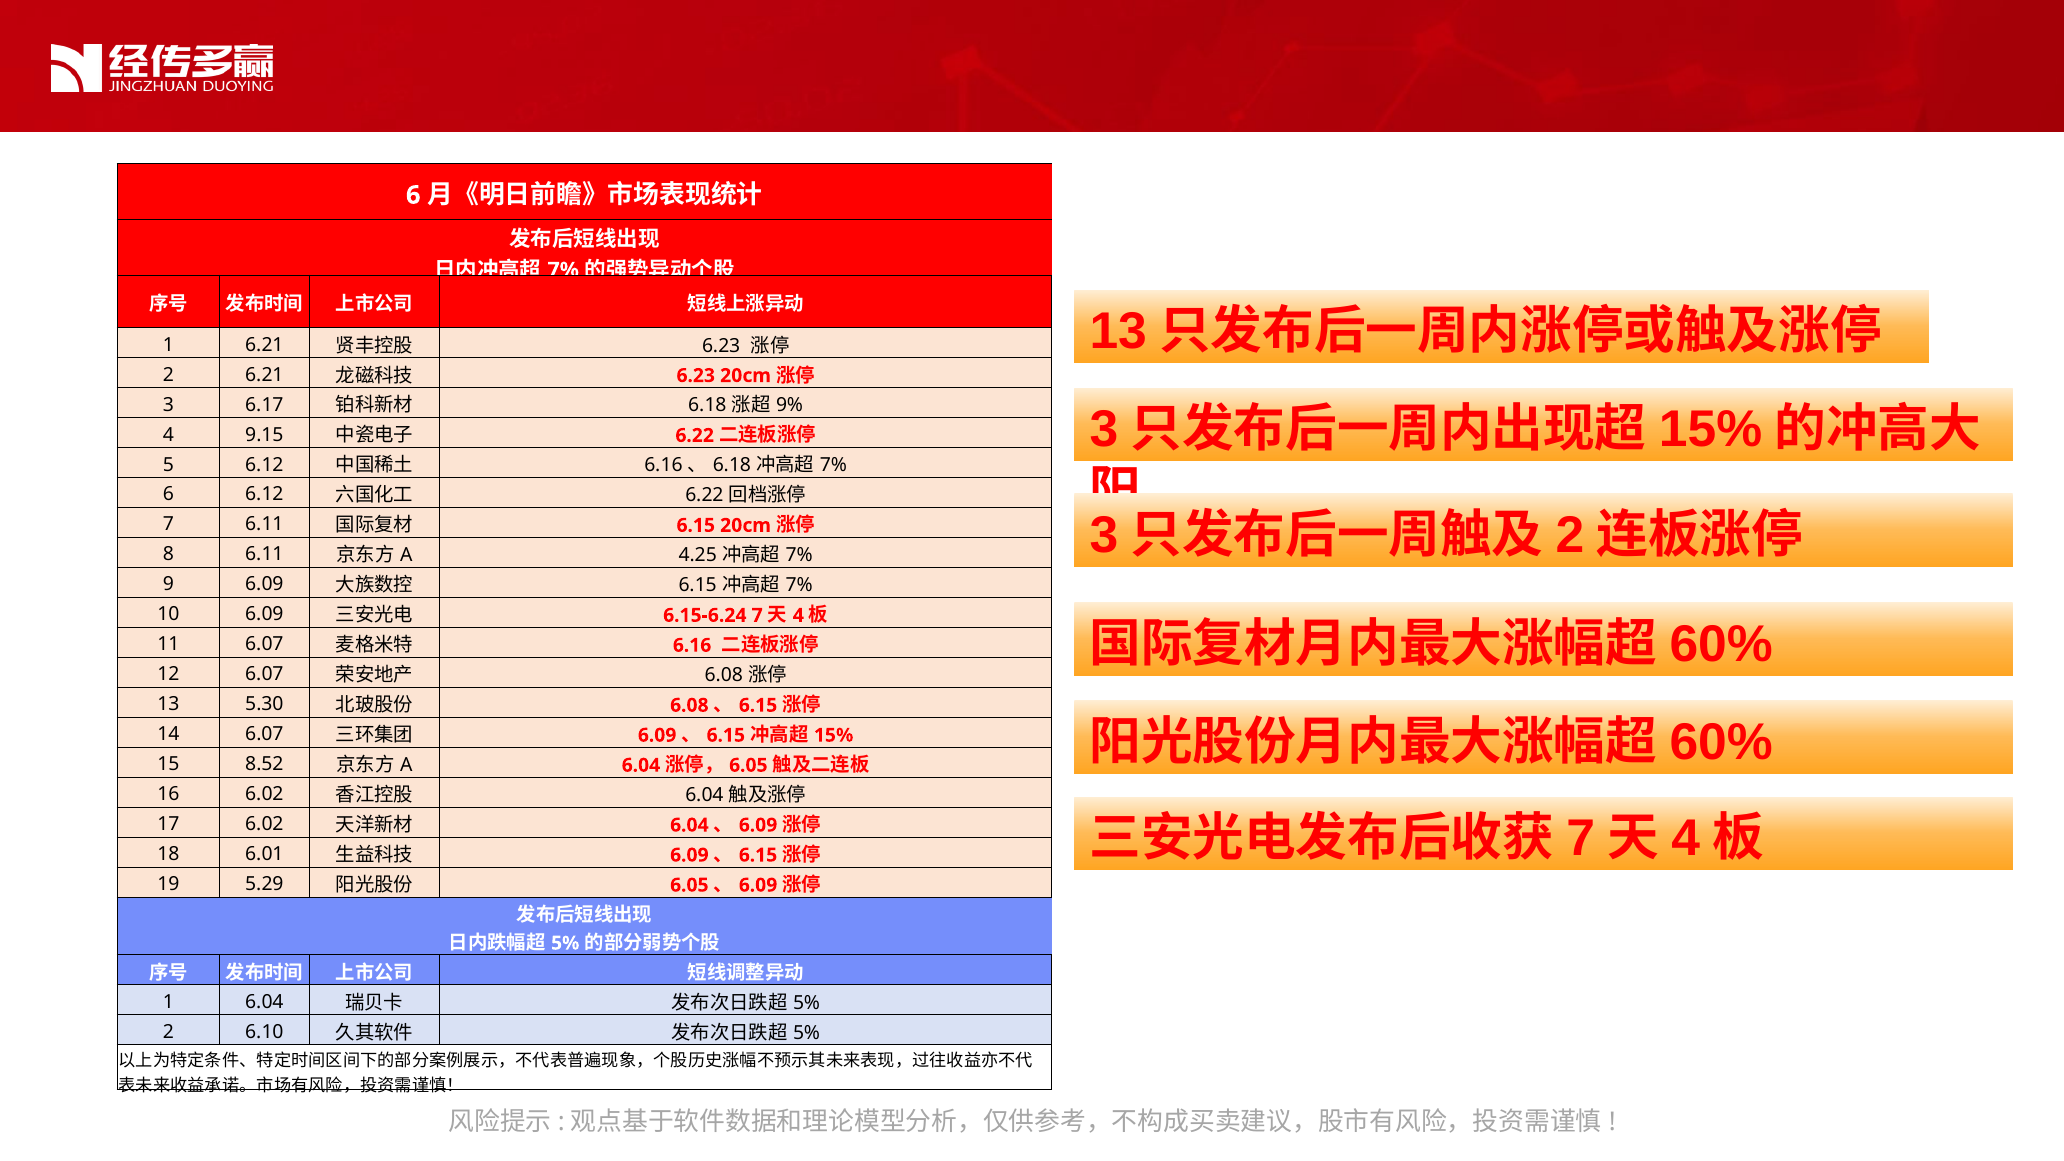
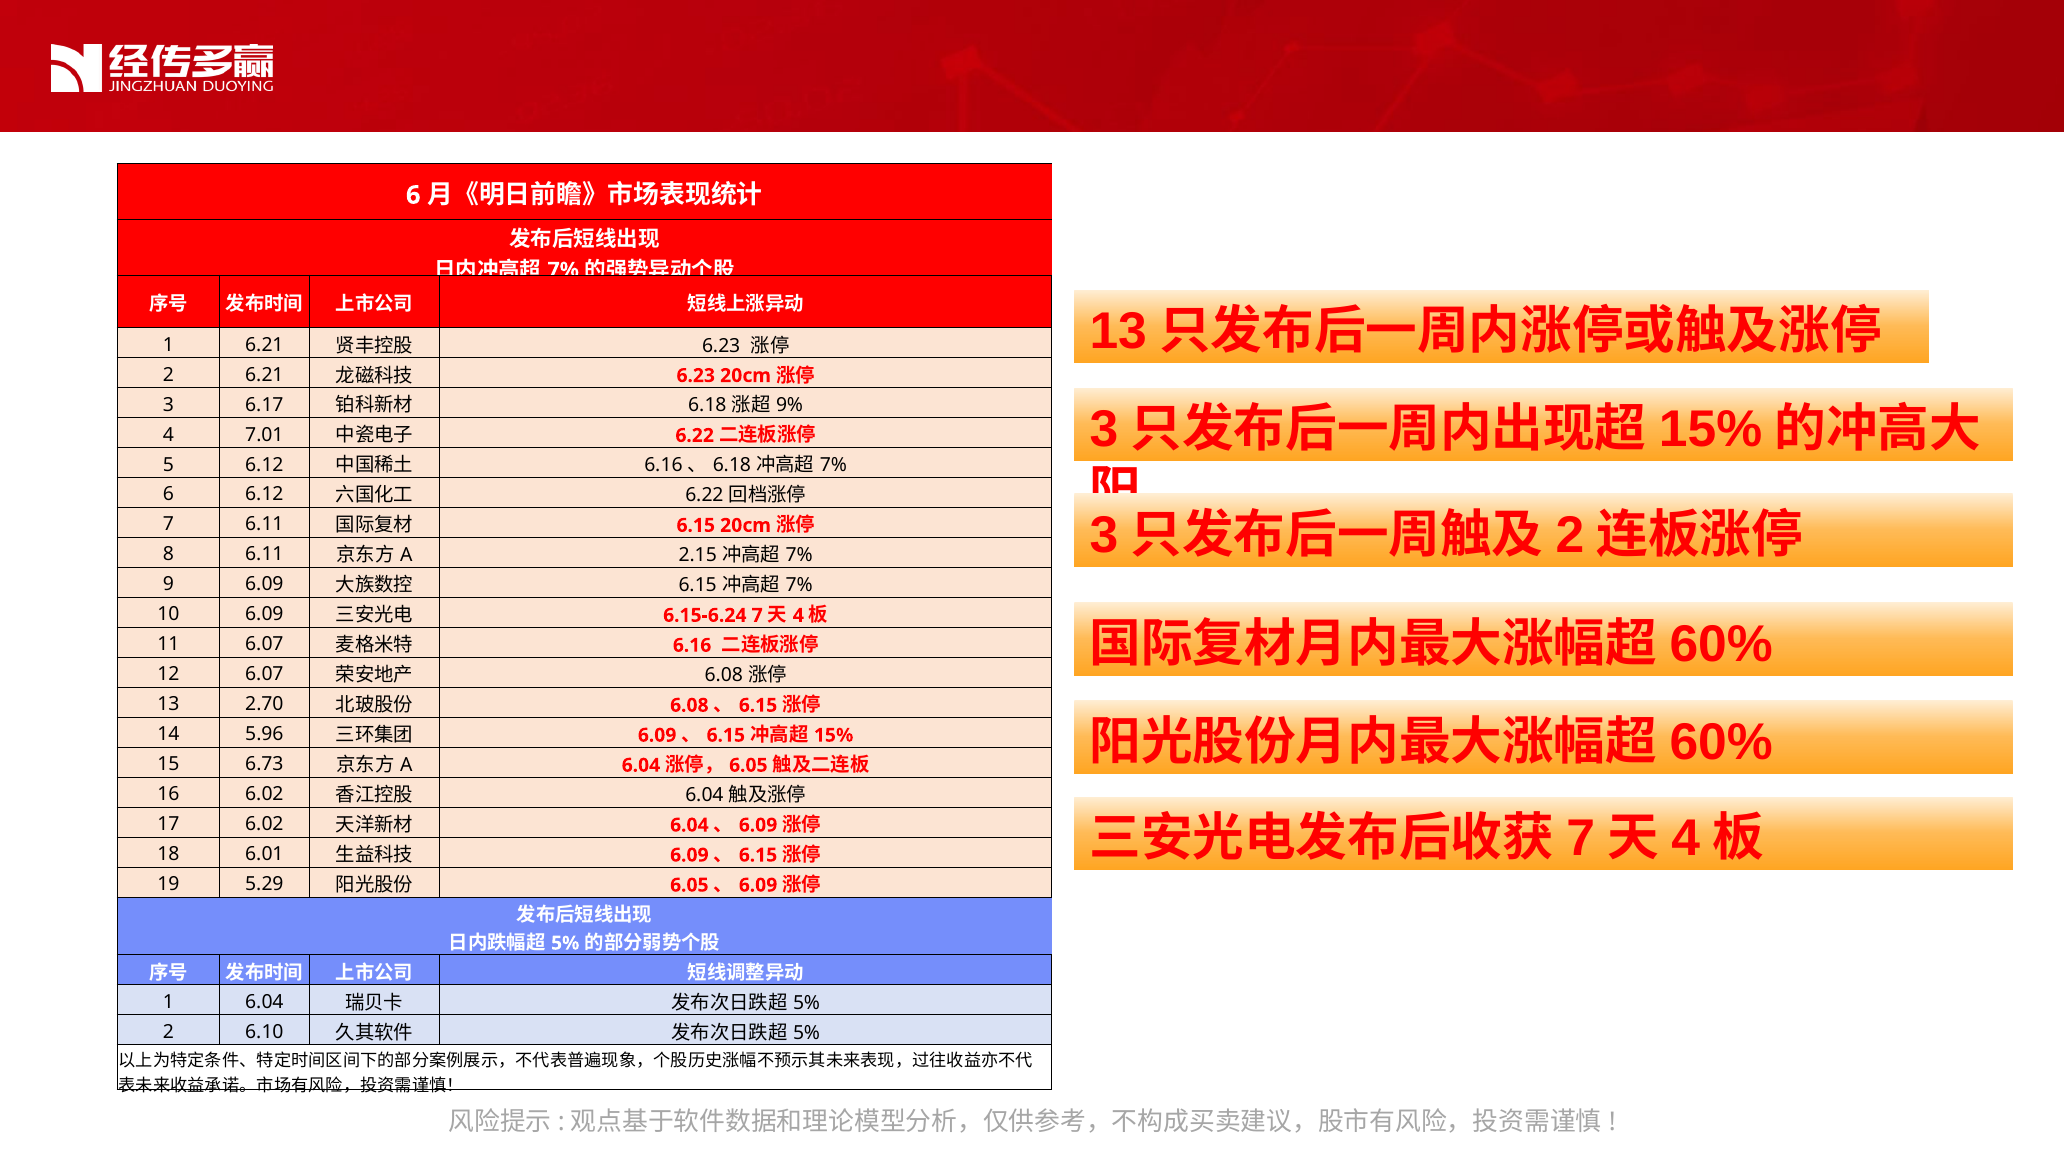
9.15: 9.15 -> 7.01 (264, 435)
4.25: 4.25 -> 2.15 (698, 555)
5.30: 5.30 -> 2.70 (264, 704)
14 6.07: 6.07 -> 5.96 (264, 734)
8.52: 8.52 -> 6.73 (264, 764)
